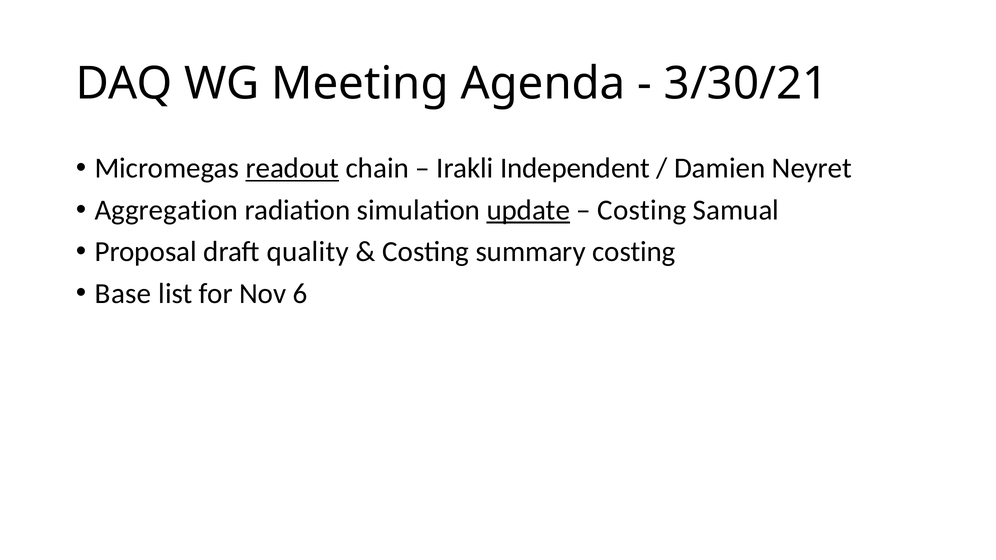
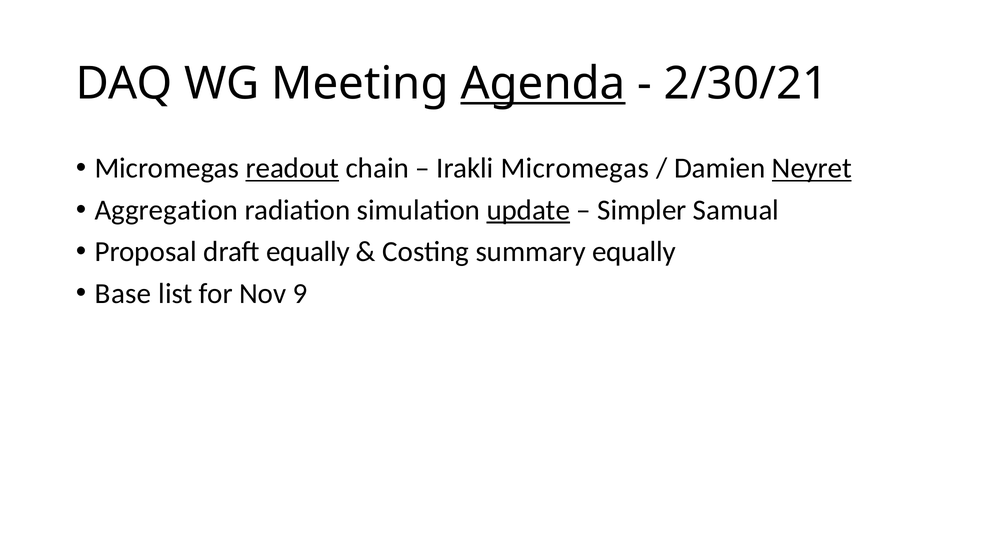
Agenda underline: none -> present (543, 84)
3/30/21: 3/30/21 -> 2/30/21 (746, 84)
Irakli Independent: Independent -> Micromegas (575, 168)
Neyret underline: none -> present (812, 168)
Costing: Costing -> Simpler (642, 210)
draft quality: quality -> equally (308, 252)
summary costing: costing -> equally (634, 252)
6: 6 -> 9 (300, 294)
